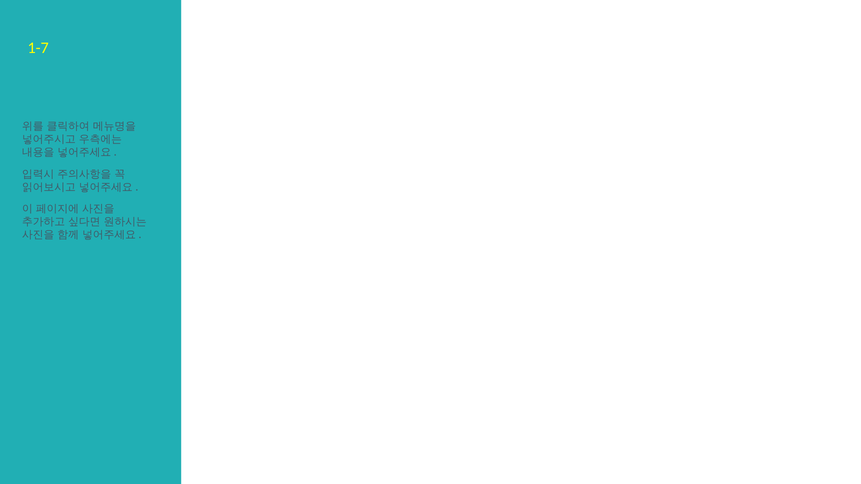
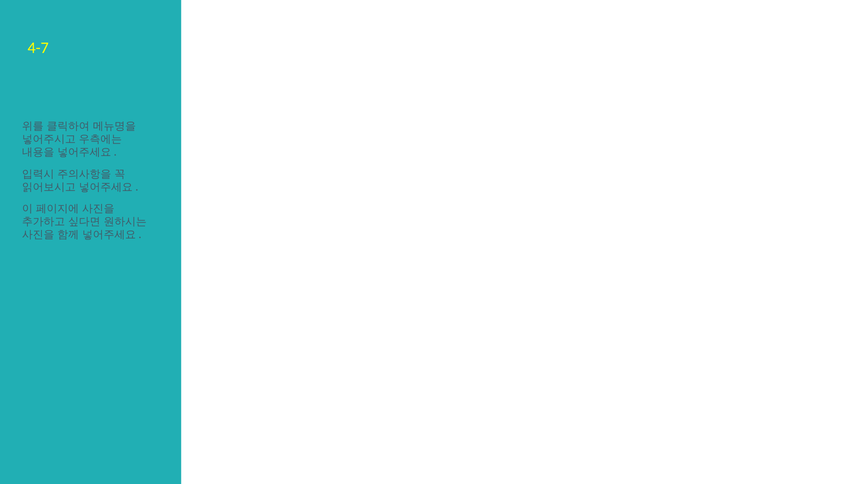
1-7: 1-7 -> 4-7 (38, 48)
